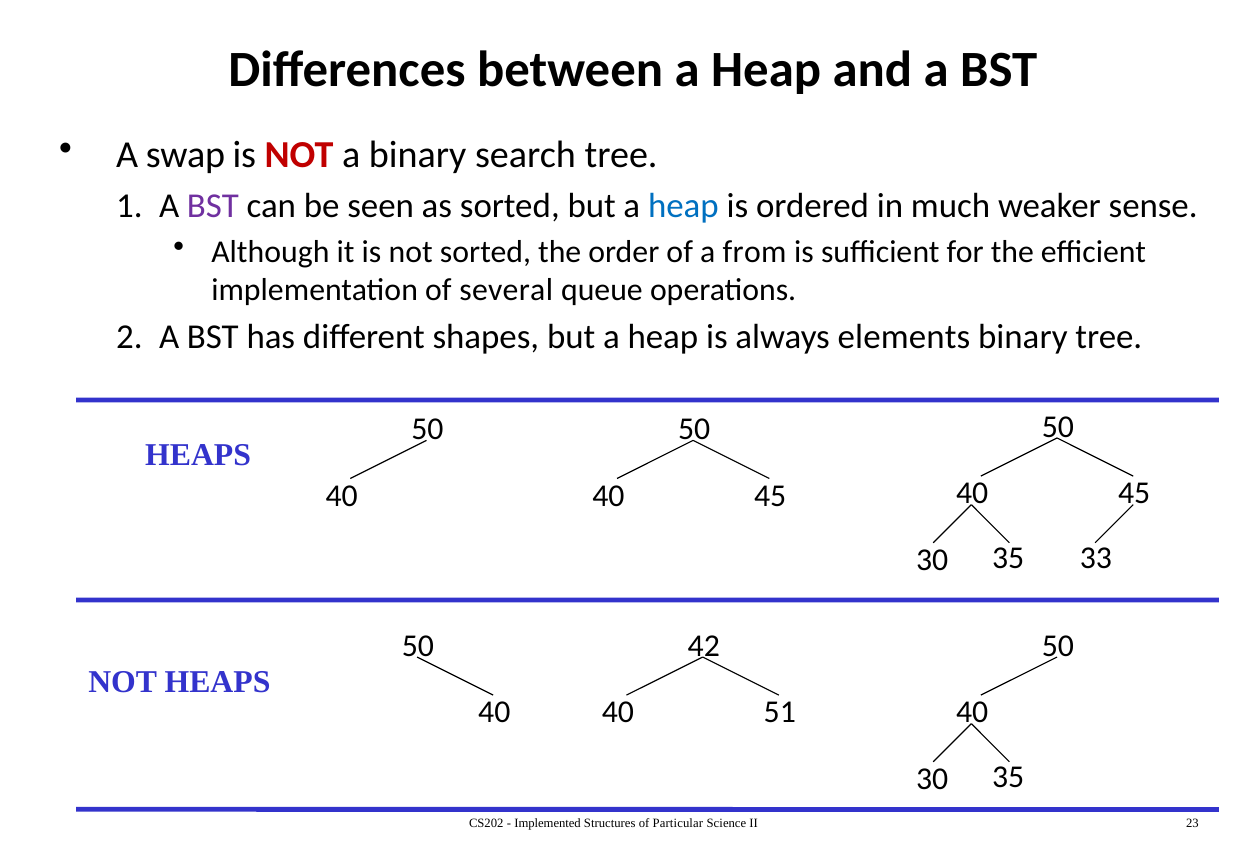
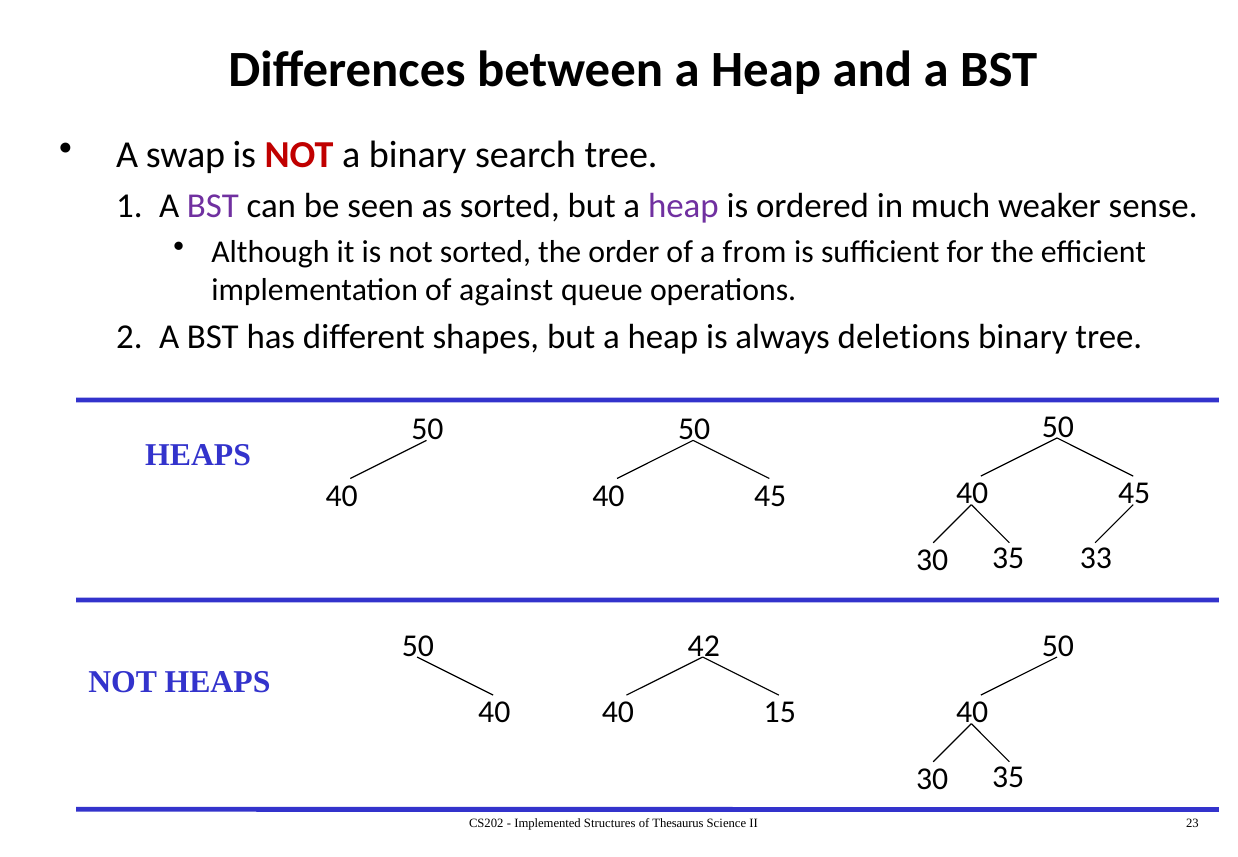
heap colour: blue -> purple (683, 206)
several: several -> against (506, 290)
elements: elements -> deletions (904, 337)
51: 51 -> 15 (780, 713)
Particular: Particular -> Thesaurus (678, 824)
